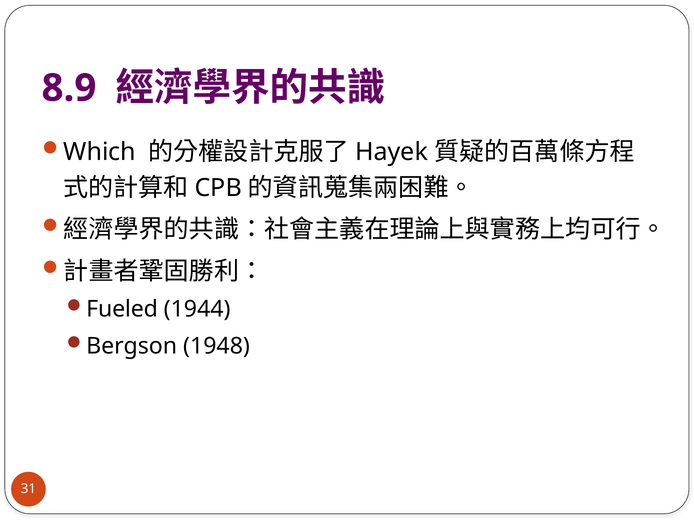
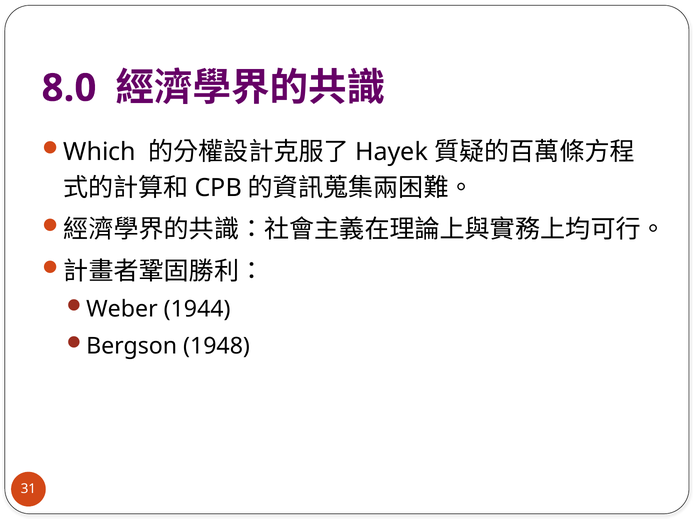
8.9: 8.9 -> 8.0 (69, 88)
Fueled: Fueled -> Weber (122, 309)
